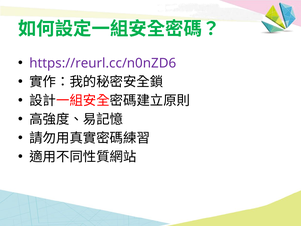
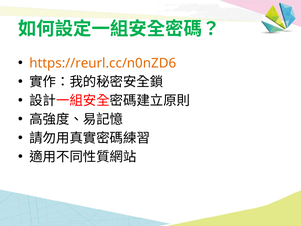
https://reurl.cc/n0nZD6 colour: purple -> orange (103, 63)
